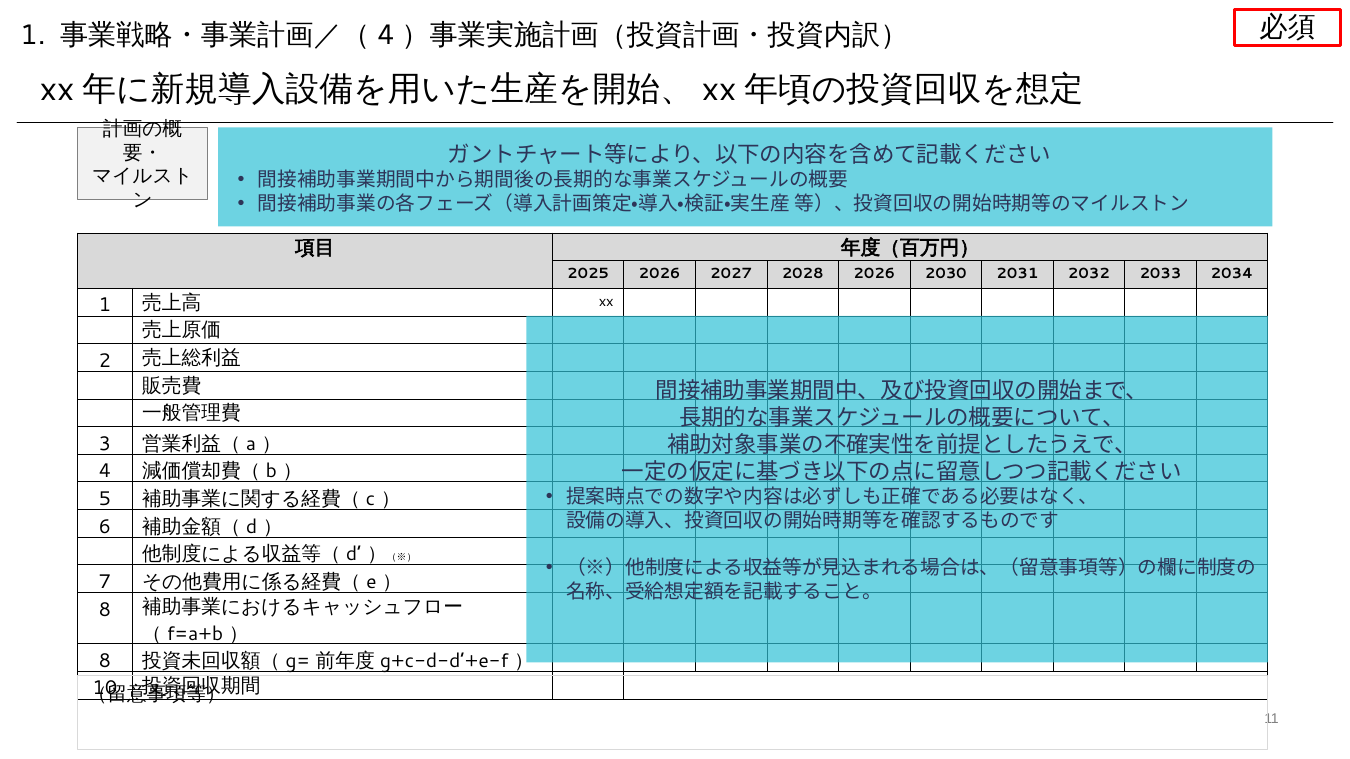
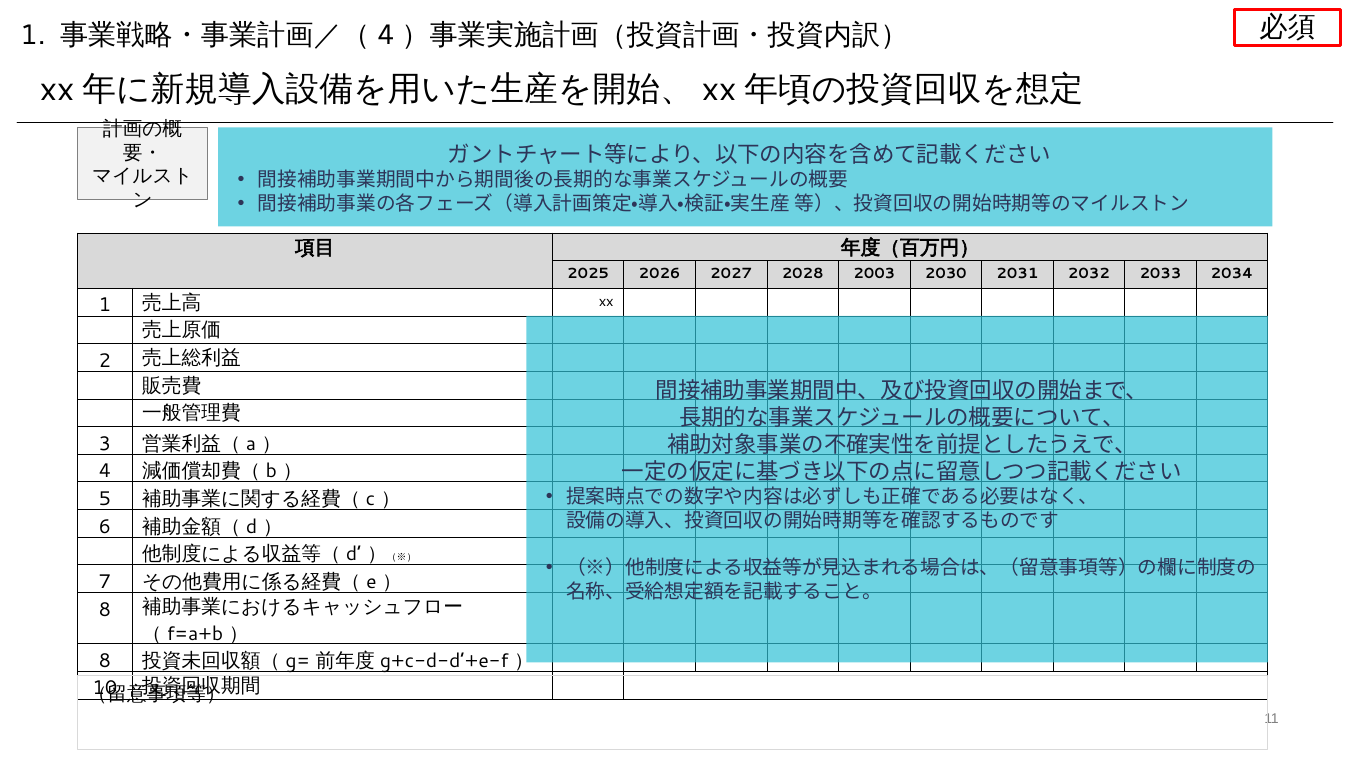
2028 2026: 2026 -> 2003 (874, 274)
